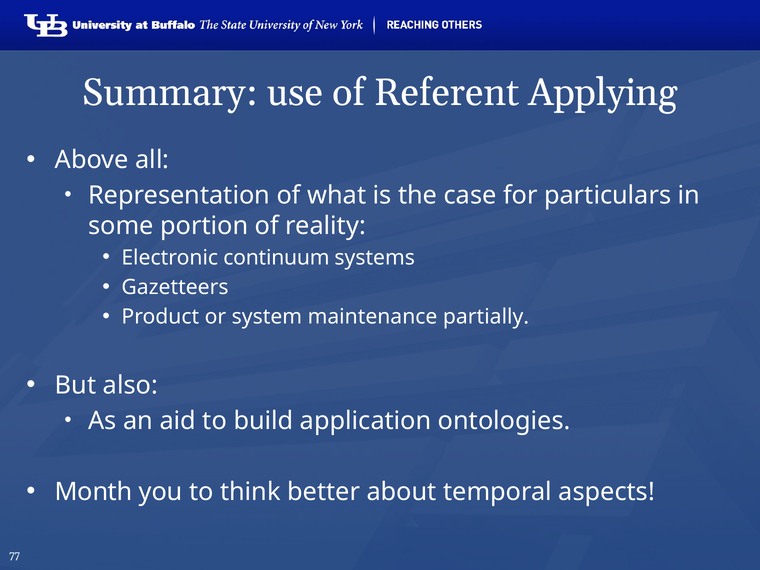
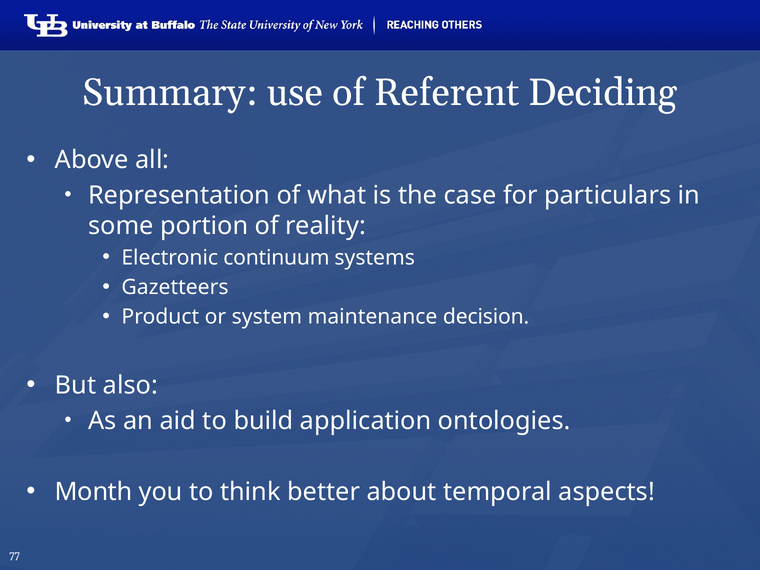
Applying: Applying -> Deciding (603, 93)
partially: partially -> decision (486, 317)
